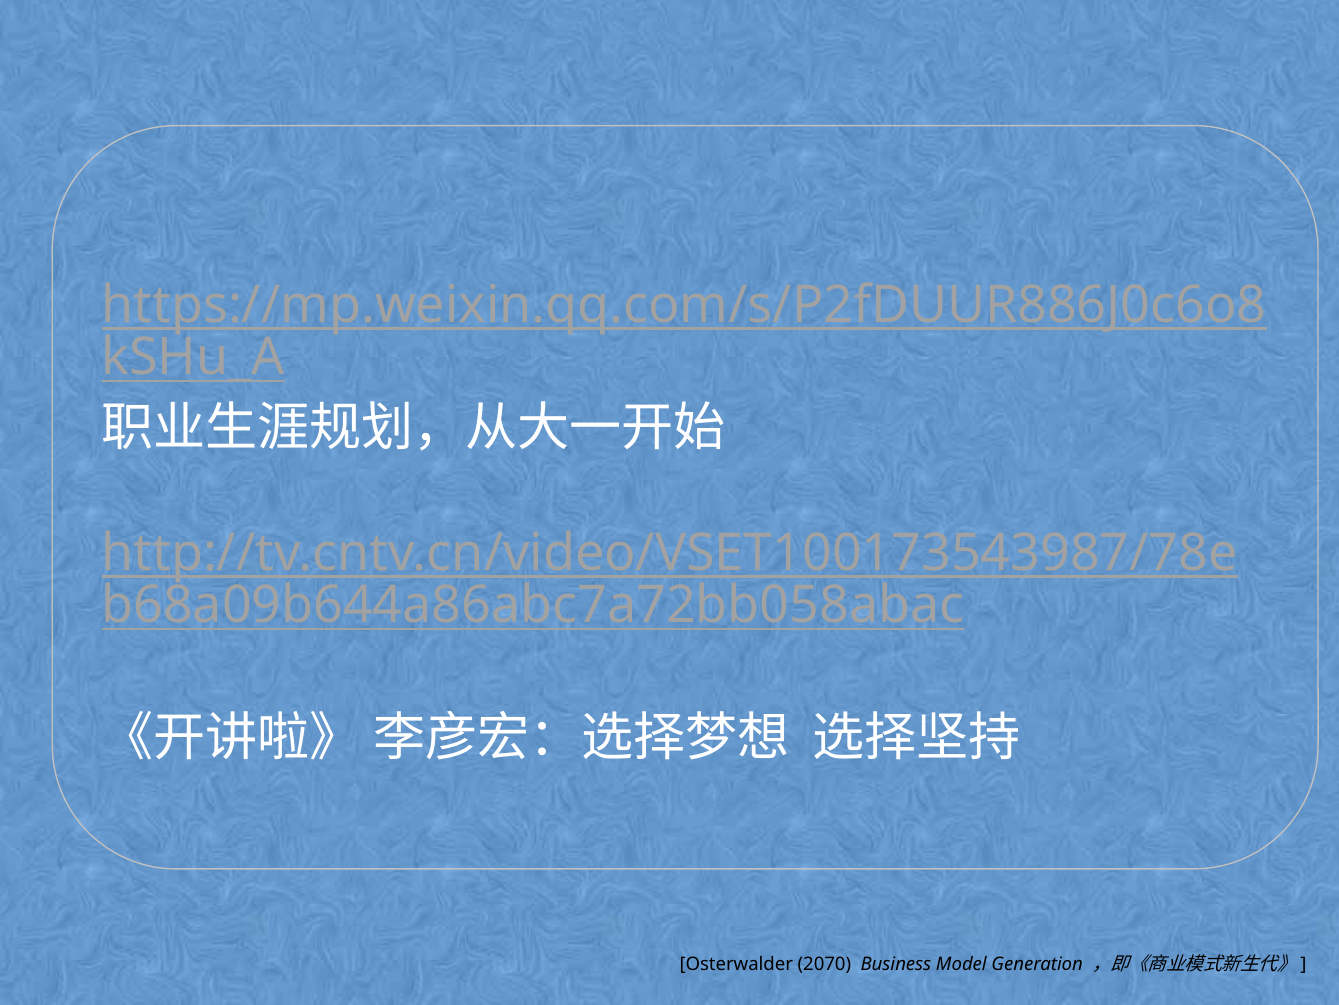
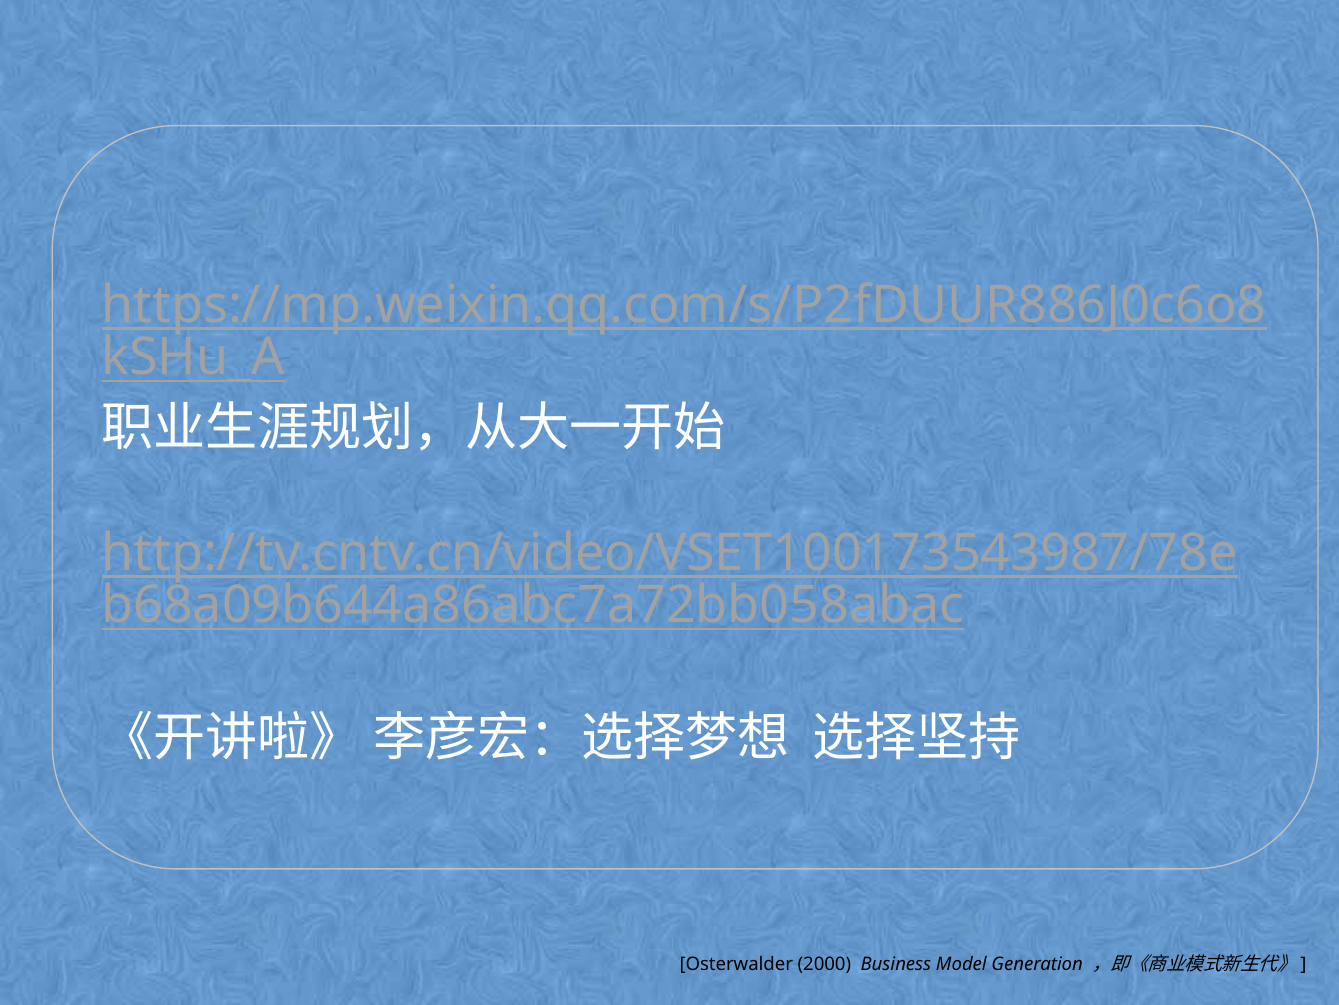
2070: 2070 -> 2000 (824, 964)
